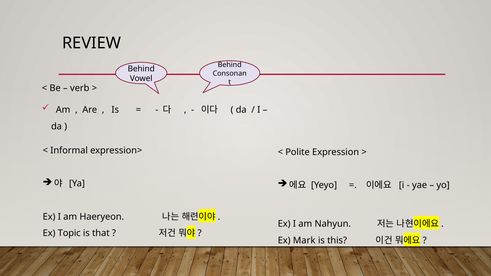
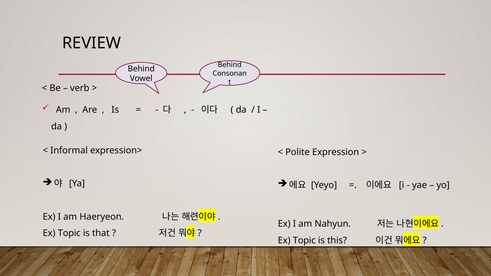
Mark: Mark -> Topic (304, 240)
